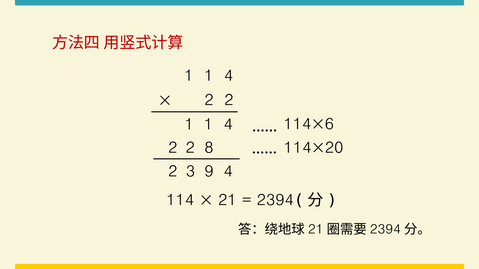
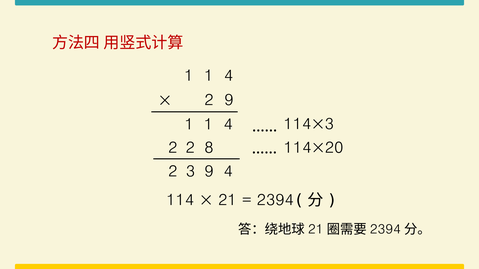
2: 2 -> 9 (229, 100)
114×6: 114×6 -> 114×3 (309, 124)
